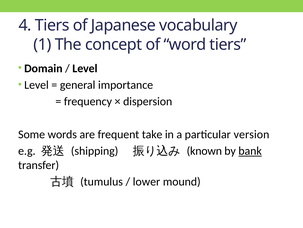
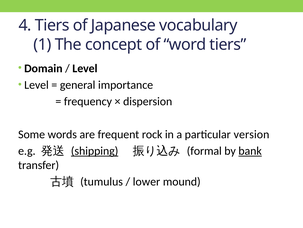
take: take -> rock (152, 134)
shipping underline: none -> present (95, 150)
known: known -> formal (204, 150)
